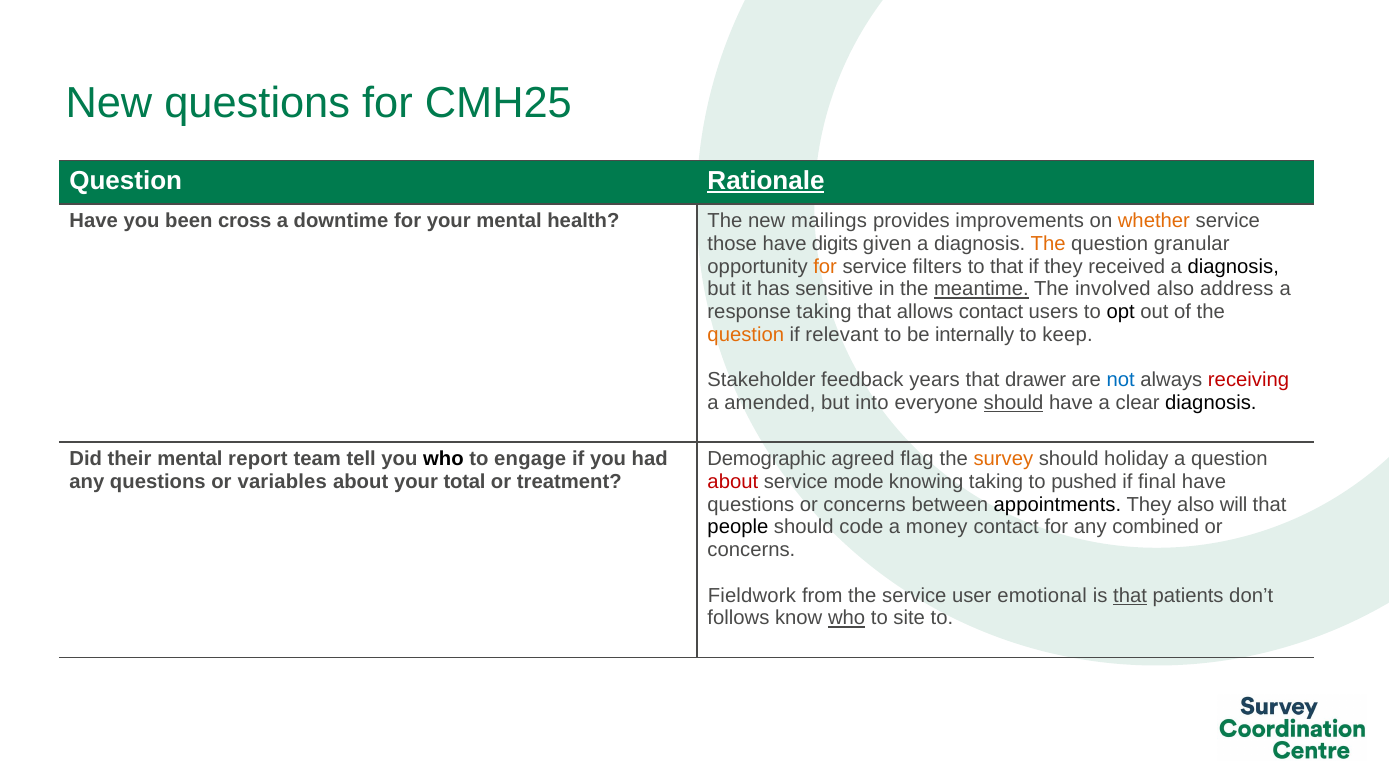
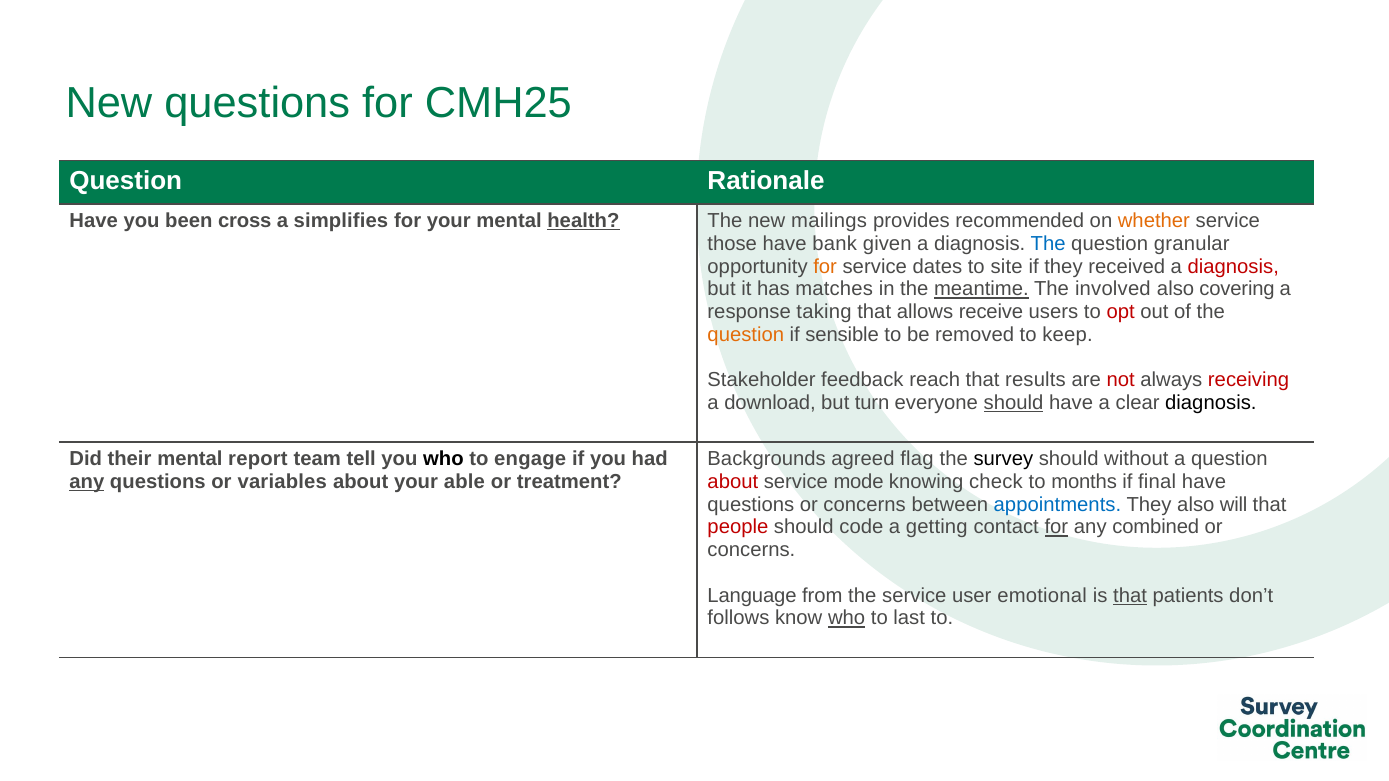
Rationale underline: present -> none (766, 181)
downtime: downtime -> simplifies (341, 221)
health underline: none -> present (583, 221)
improvements: improvements -> recommended (1020, 221)
digits: digits -> bank (835, 244)
The colour: orange -> blue (1048, 244)
filters: filters -> dates (937, 267)
to that: that -> site (1007, 267)
diagnosis colour: black -> red (1233, 267)
sensitive: sensitive -> matches (834, 289)
address: address -> covering (1237, 289)
allows contact: contact -> receive (991, 312)
opt colour: black -> red (1121, 312)
relevant: relevant -> sensible (842, 335)
internally: internally -> removed (975, 335)
years: years -> reach (935, 380)
drawer: drawer -> results (1035, 380)
not colour: blue -> red (1121, 380)
amended: amended -> download (770, 403)
into: into -> turn (872, 403)
Demographic: Demographic -> Backgrounds (767, 459)
survey colour: orange -> black (1003, 459)
holiday: holiday -> without (1136, 459)
any underline: none -> present (87, 482)
total: total -> able (464, 482)
knowing taking: taking -> check (996, 482)
pushed: pushed -> months (1084, 482)
appointments colour: black -> blue (1057, 505)
people colour: black -> red (738, 527)
money: money -> getting (937, 527)
for underline: none -> present (1056, 527)
Fieldwork: Fieldwork -> Language (752, 596)
site: site -> last (909, 618)
